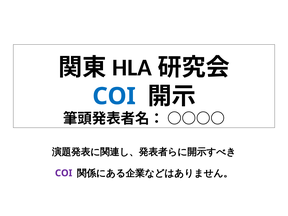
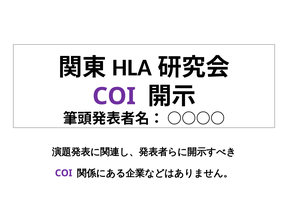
COI colour: blue -> purple (114, 96)
